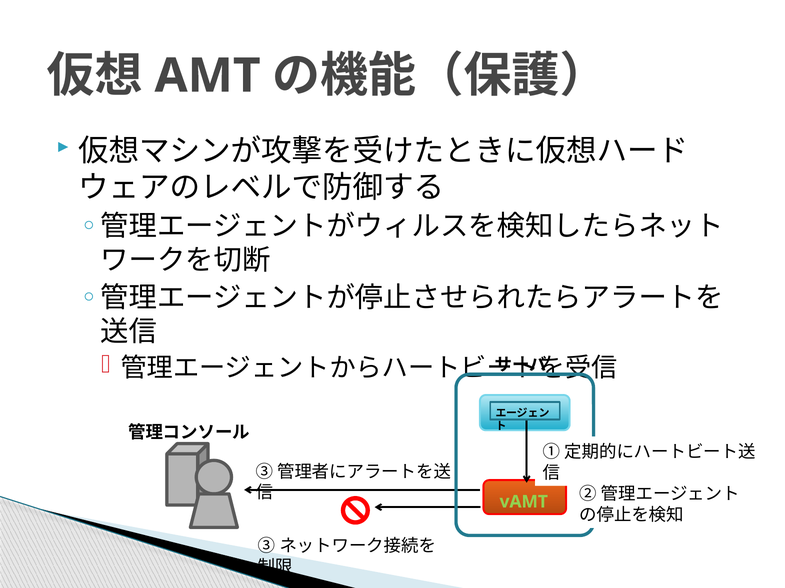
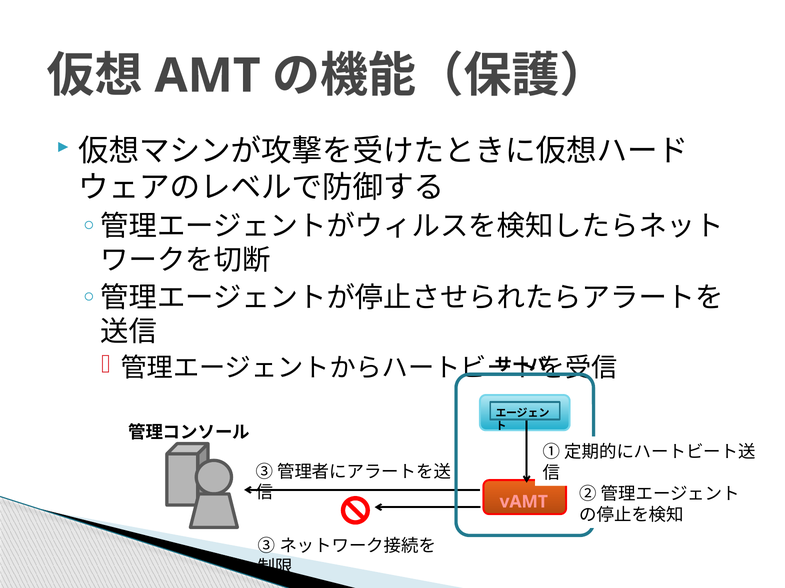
vAMT colour: light green -> pink (524, 502)
